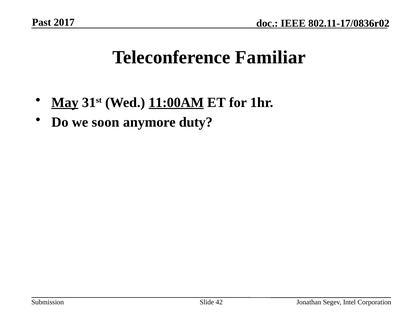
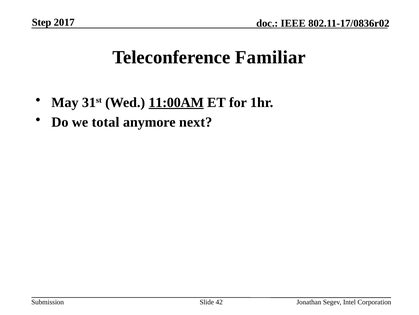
Past: Past -> Step (42, 22)
May underline: present -> none (65, 102)
soon: soon -> total (106, 122)
duty: duty -> next (196, 122)
